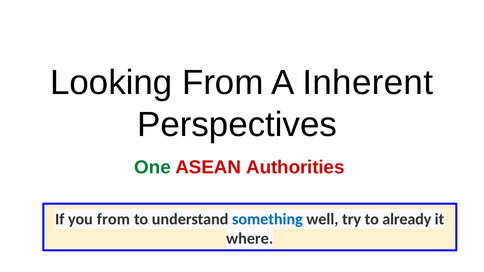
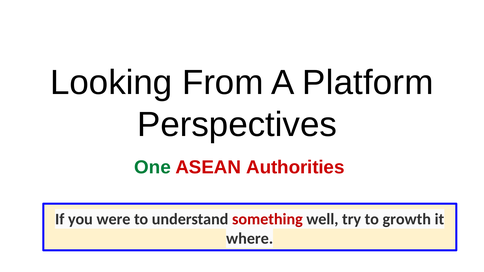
Inherent: Inherent -> Platform (368, 83)
you from: from -> were (113, 219)
something colour: blue -> red (267, 219)
already: already -> growth (407, 219)
